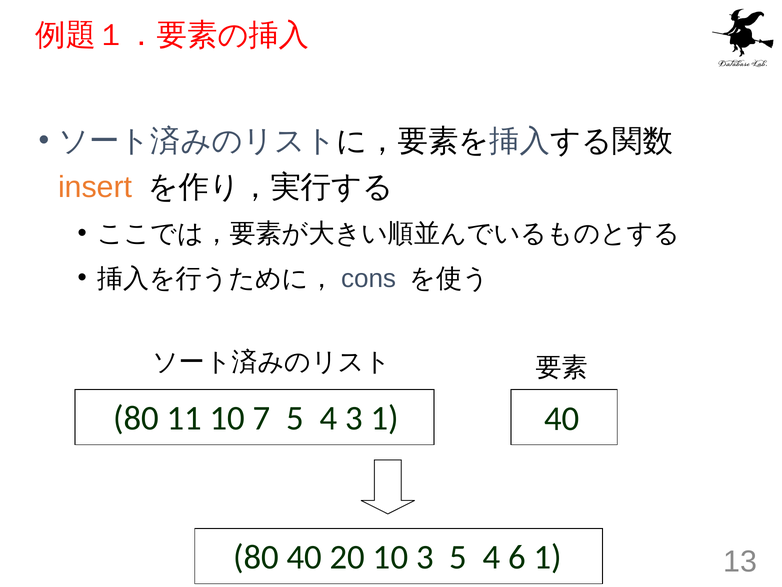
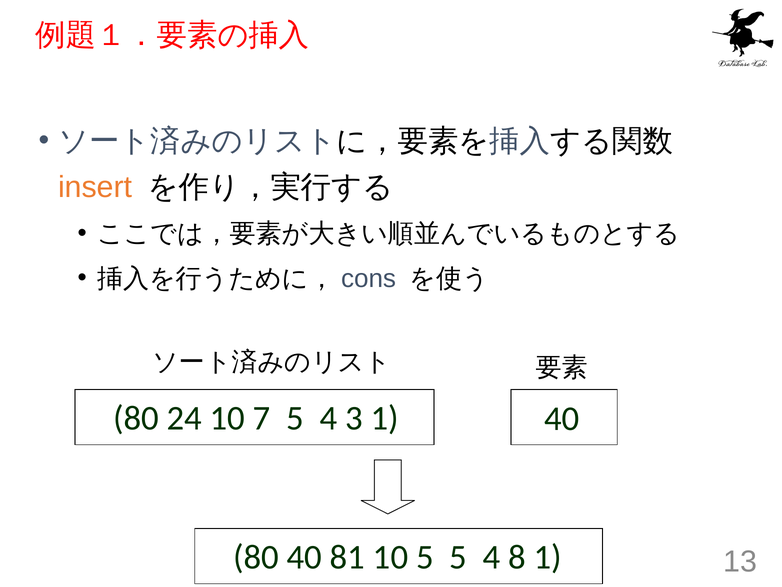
11: 11 -> 24 (184, 418)
20: 20 -> 81 (347, 557)
10 3: 3 -> 5 (425, 557)
6: 6 -> 8 (517, 557)
